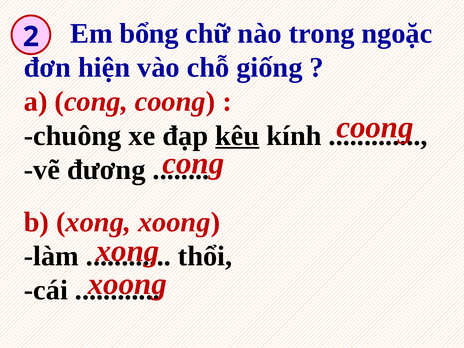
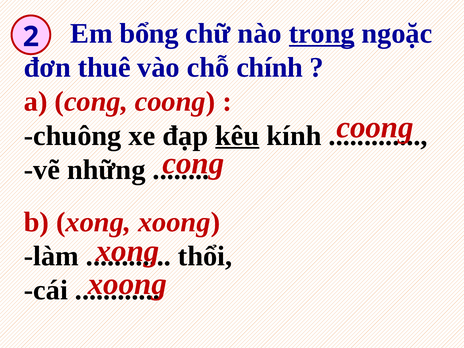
trong underline: none -> present (322, 34)
hiện: hiện -> thuê (104, 68)
giống: giống -> chính (270, 68)
đương: đương -> những (106, 170)
